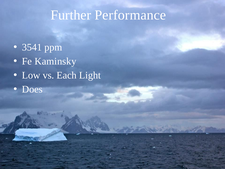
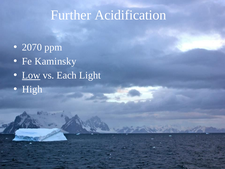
Performance: Performance -> Acidification (130, 15)
3541: 3541 -> 2070 (32, 47)
Low underline: none -> present (31, 75)
Does: Does -> High (32, 89)
